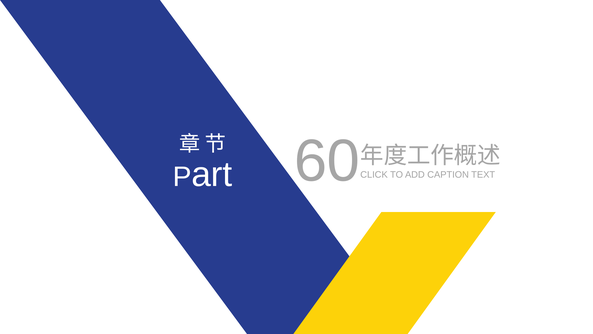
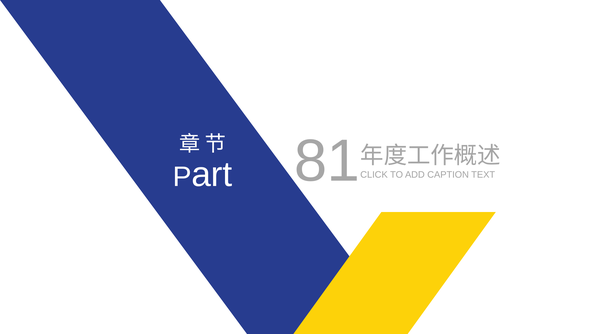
60: 60 -> 81 (327, 161)
